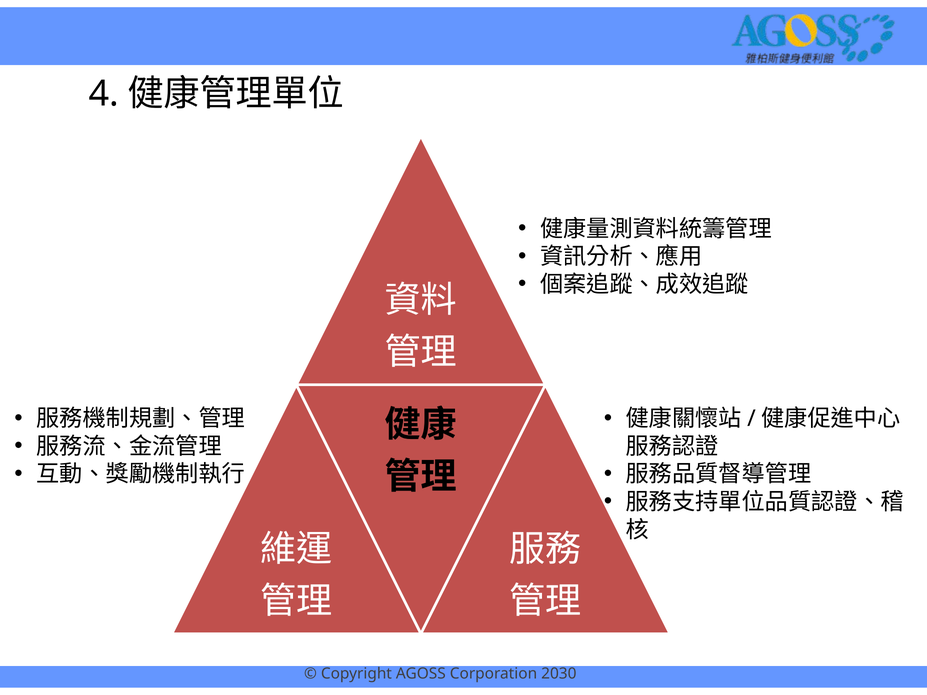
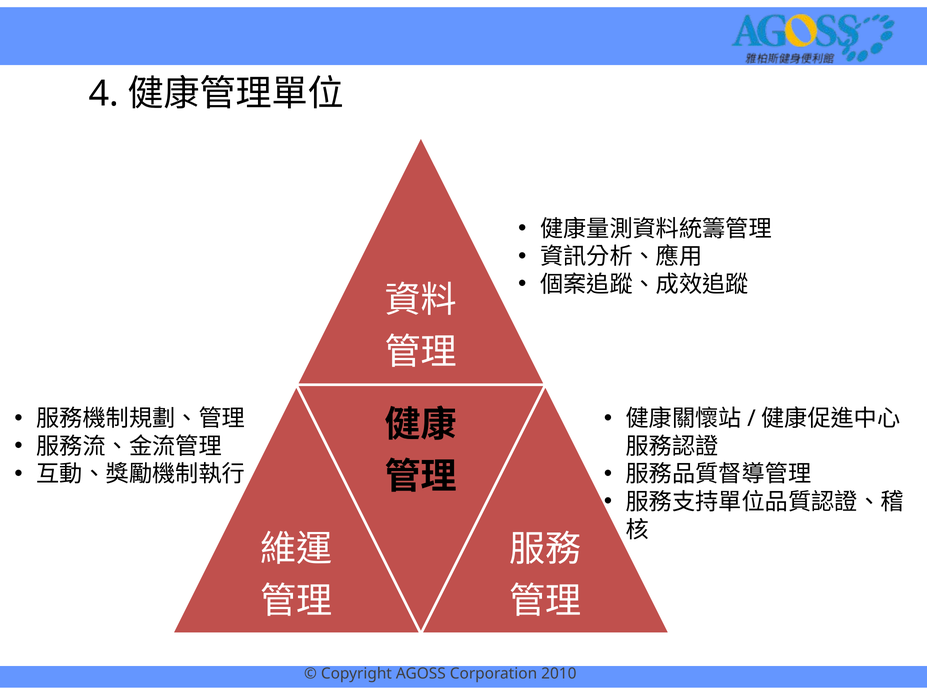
2030: 2030 -> 2010 (559, 674)
